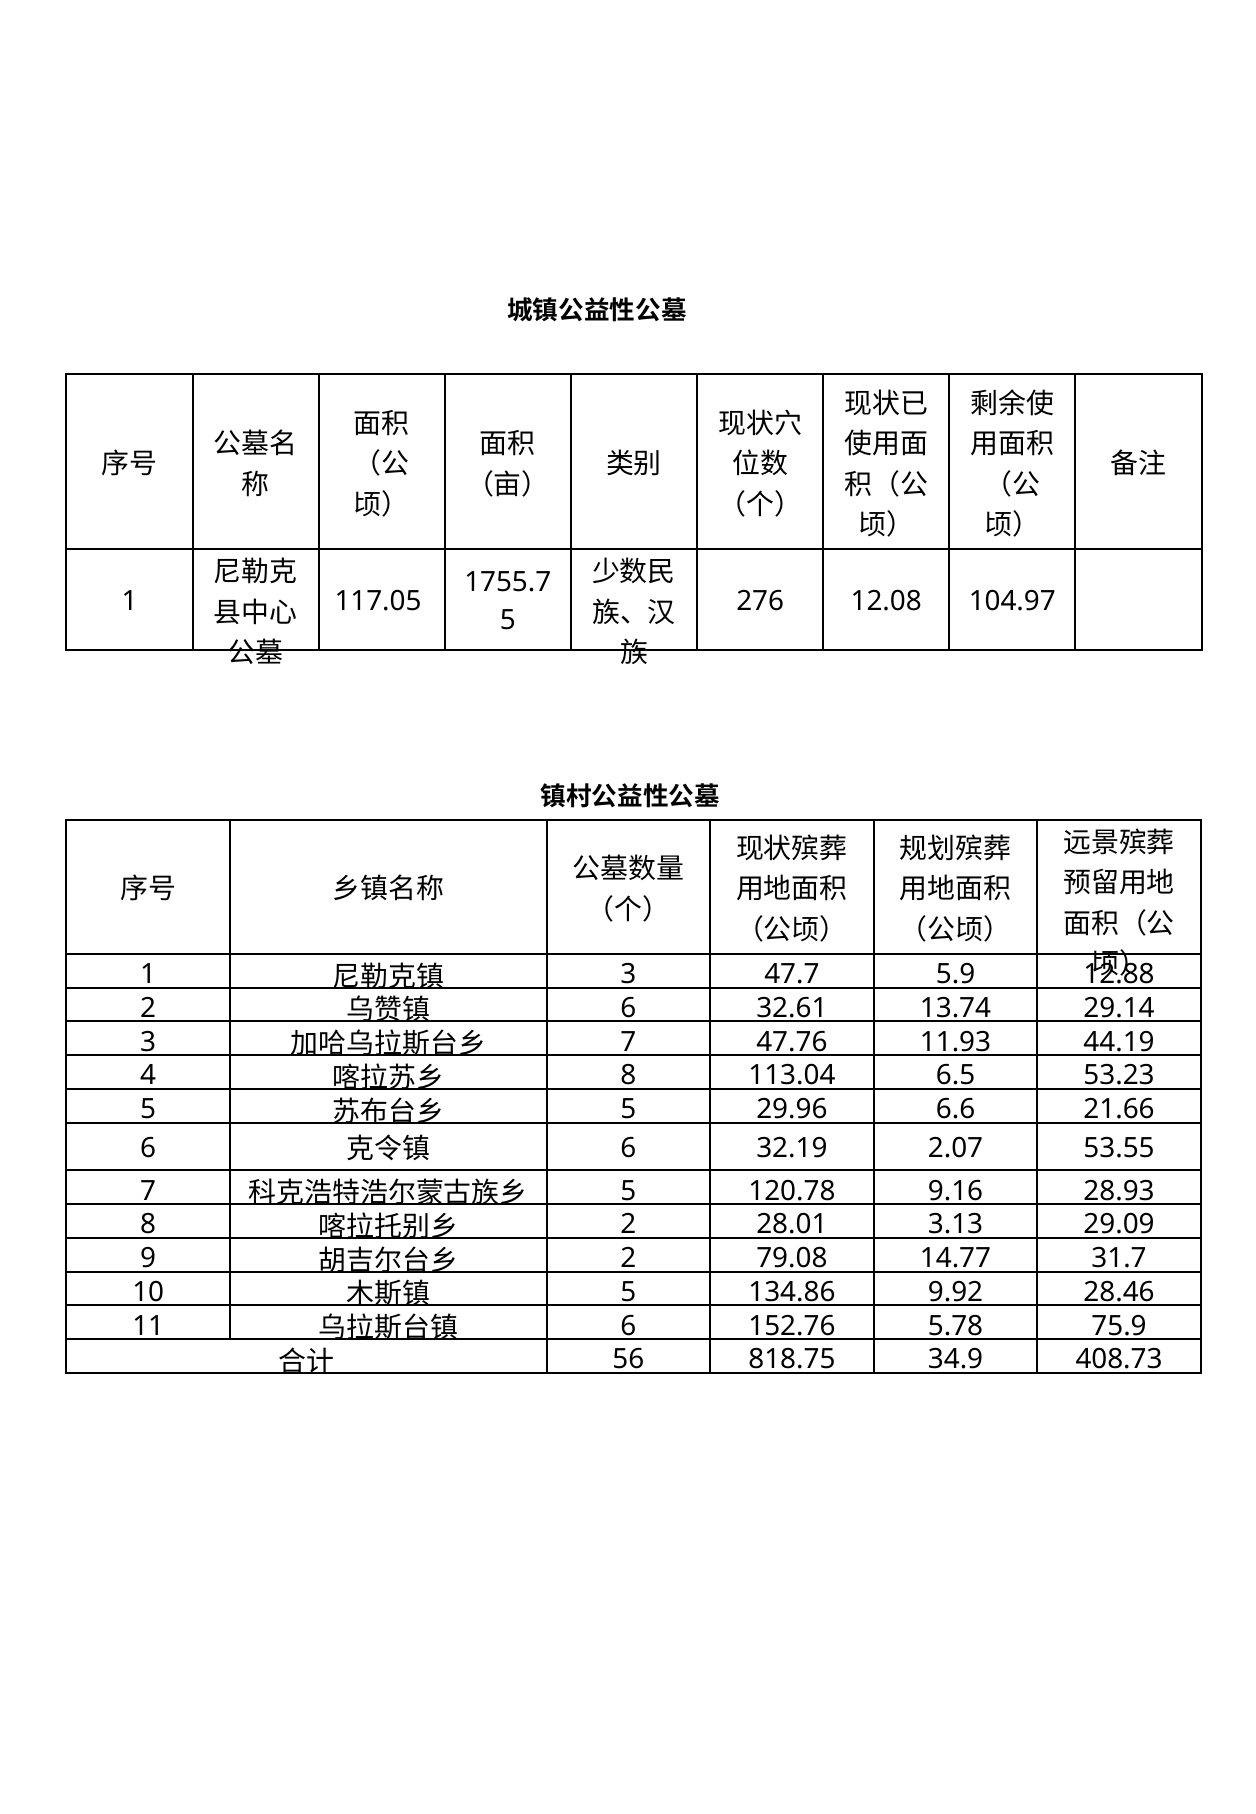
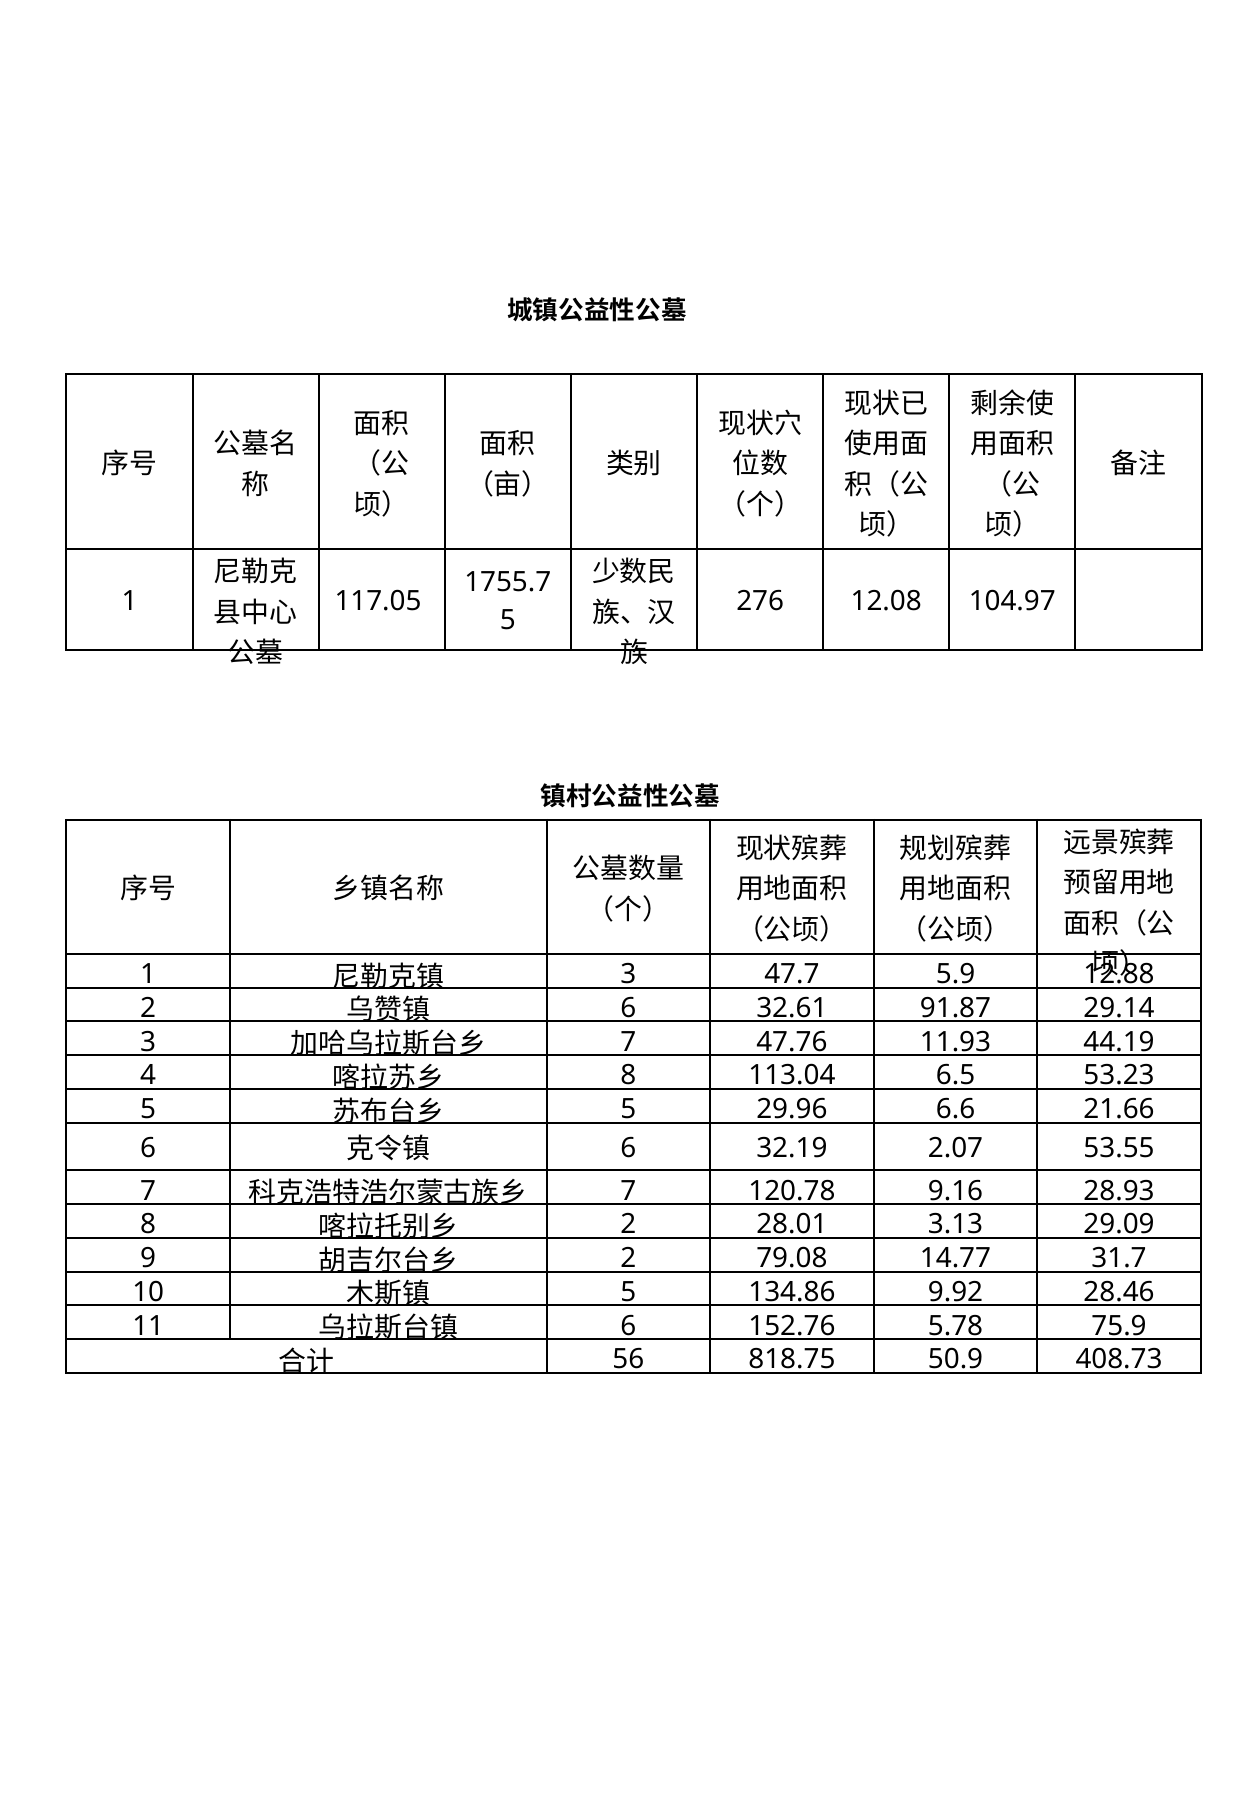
13.74: 13.74 -> 91.87 (956, 1008)
5: 5 -> 7 (628, 1191)
34.9: 34.9 -> 50.9 (956, 1360)
